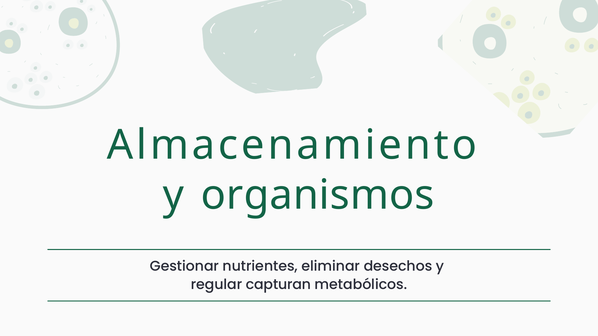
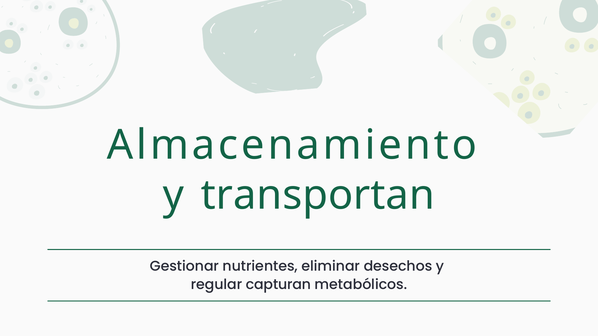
organismos: organismos -> transportan (318, 195)
